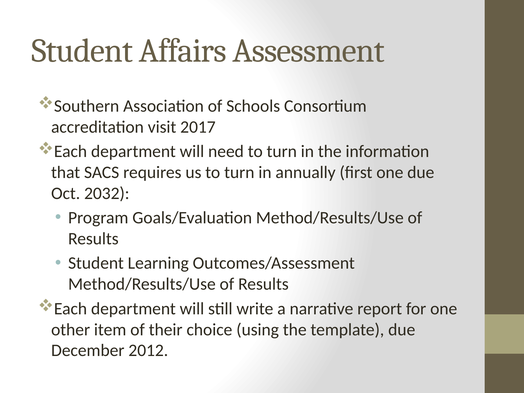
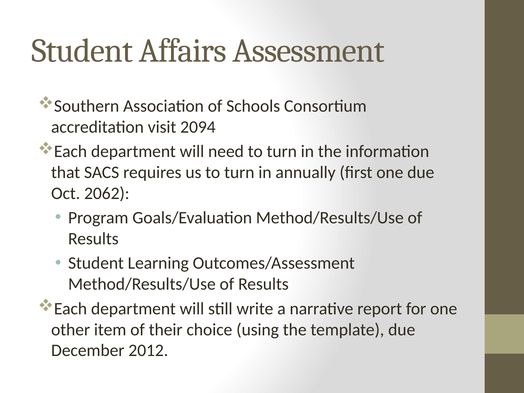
2017: 2017 -> 2094 (198, 127)
2032: 2032 -> 2062 (107, 193)
